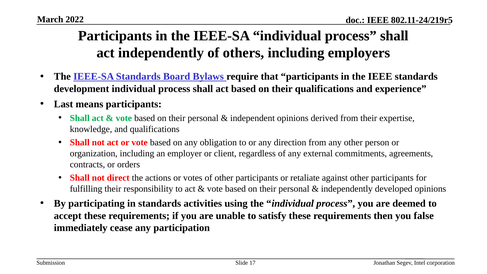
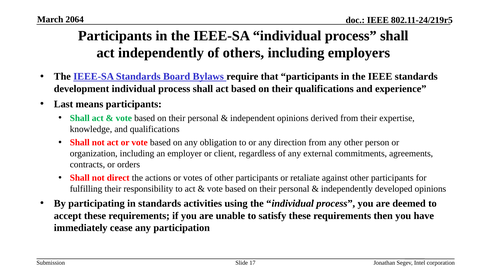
2022: 2022 -> 2064 (75, 19)
false: false -> have (424, 216)
